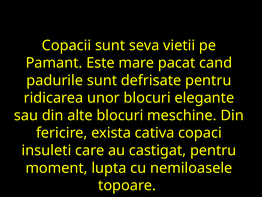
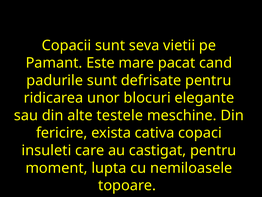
alte blocuri: blocuri -> testele (120, 115)
